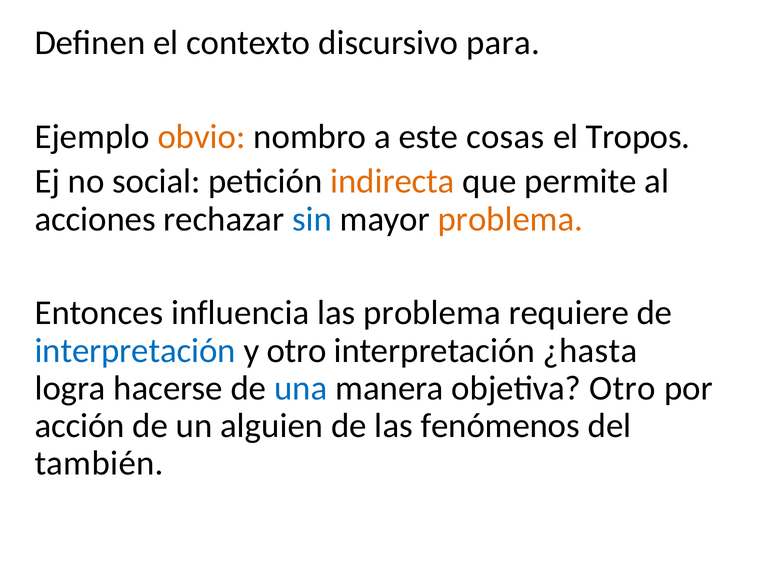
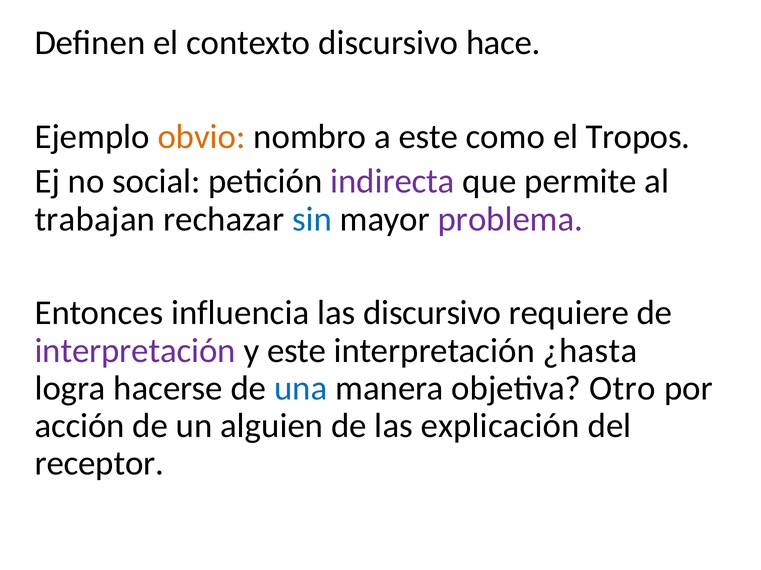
para: para -> hace (503, 43)
cosas: cosas -> como (505, 137)
indirecta colour: orange -> purple (393, 182)
acciones: acciones -> trabajan (95, 219)
problema colour: orange -> purple (510, 219)
las problema: problema -> discursivo (432, 313)
interpretación colour: blue -> purple (135, 351)
y otro: otro -> este (297, 351)
fenómenos: fenómenos -> explicación (500, 426)
también: también -> receptor (99, 464)
